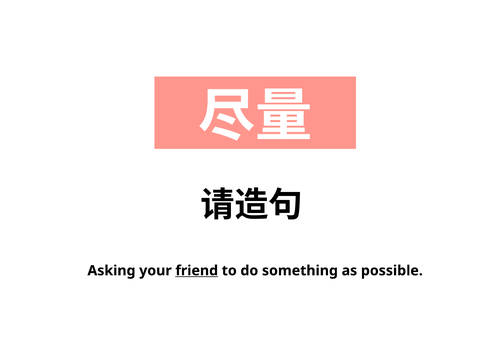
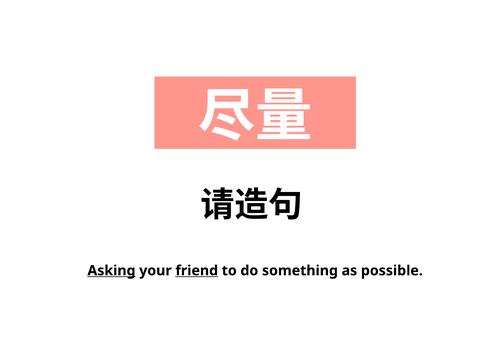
Asking underline: none -> present (111, 271)
